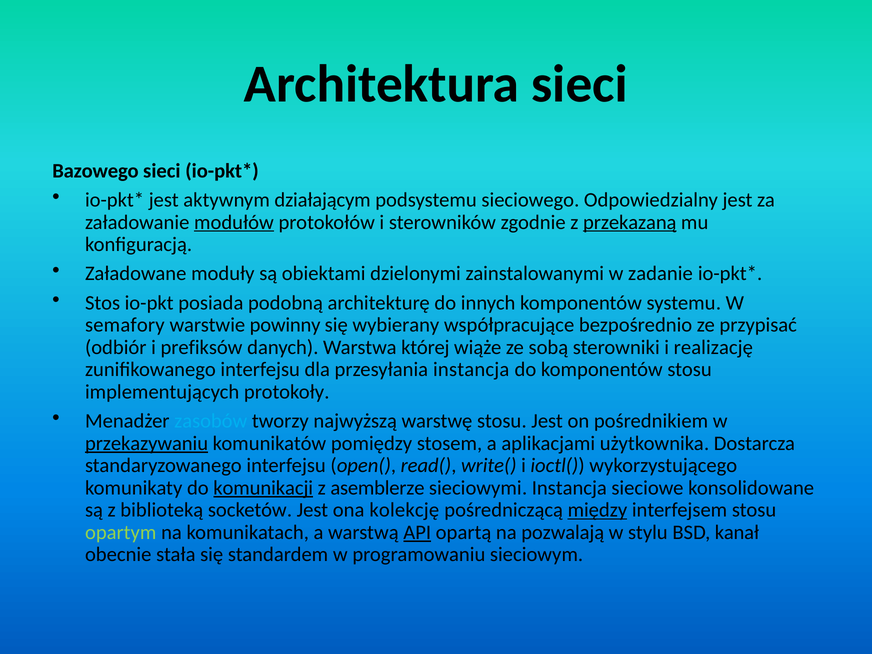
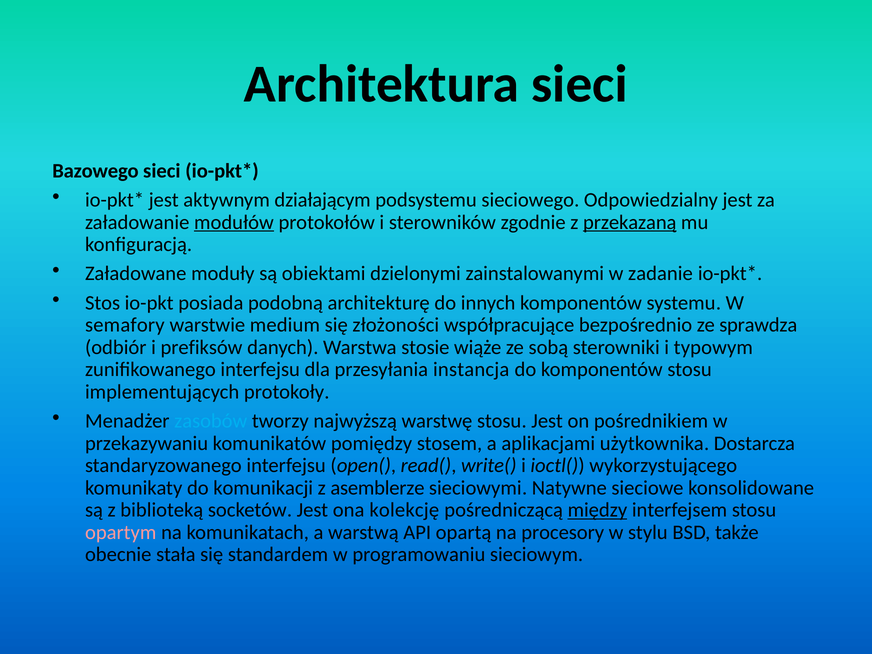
powinny: powinny -> medium (285, 325)
wybierany: wybierany -> złożoności (396, 325)
przypisać: przypisać -> sprawdza (758, 325)
której: której -> stosie (425, 347)
realizację: realizację -> typowym (713, 347)
przekazywaniu underline: present -> none (147, 443)
komunikacji underline: present -> none (263, 488)
sieciowymi Instancja: Instancja -> Natywne (569, 488)
opartym colour: light green -> pink (121, 532)
API underline: present -> none (417, 532)
pozwalają: pozwalają -> procesory (563, 532)
kanał: kanał -> także (737, 532)
